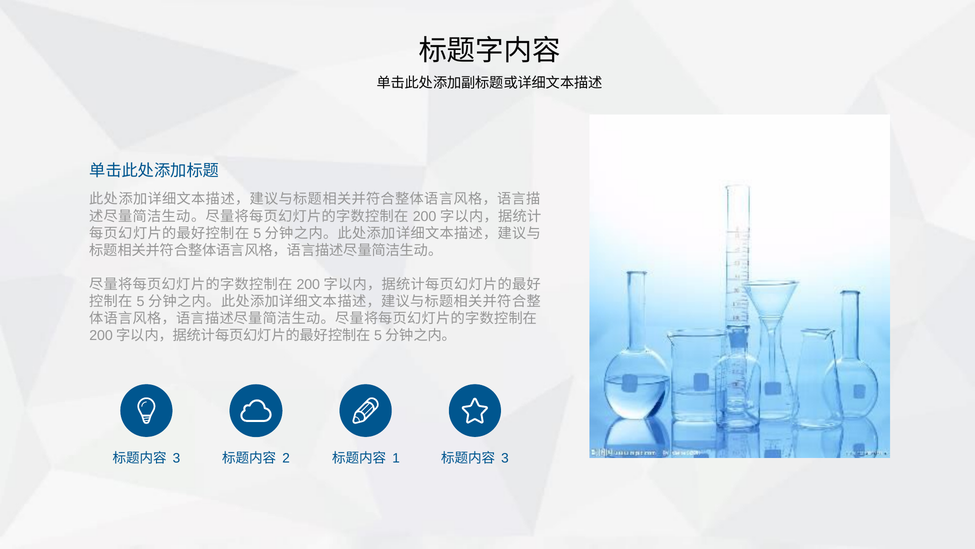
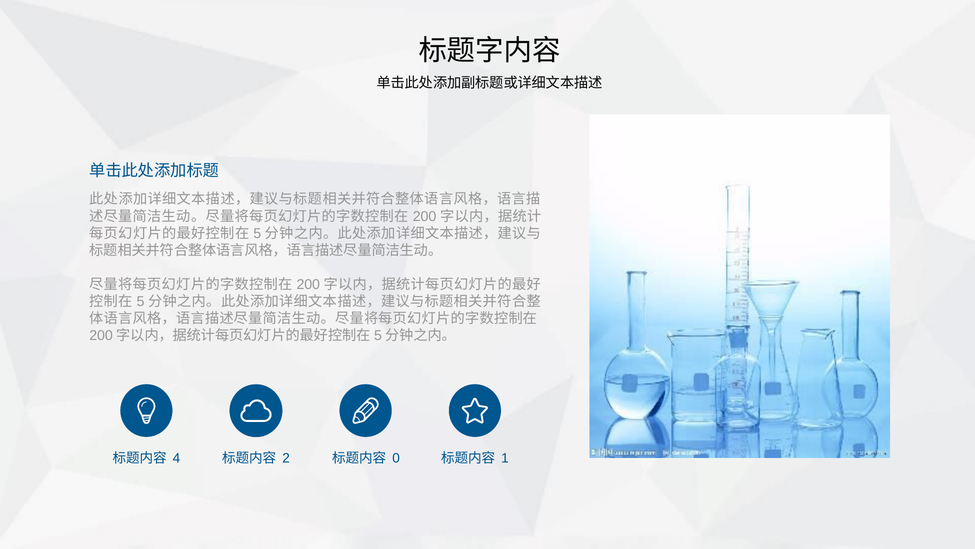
3: 3 -> 4 (176, 458)
1: 1 -> 0 (396, 458)
3: 3 -> 1 (505, 458)
